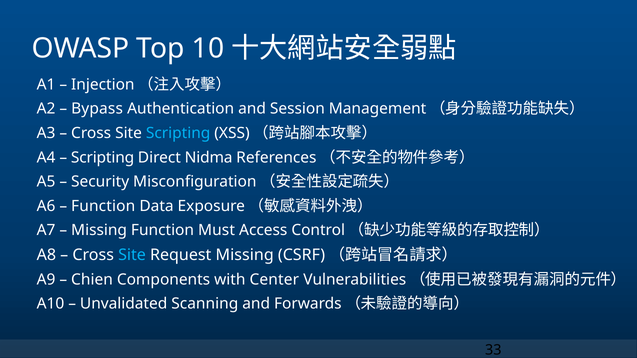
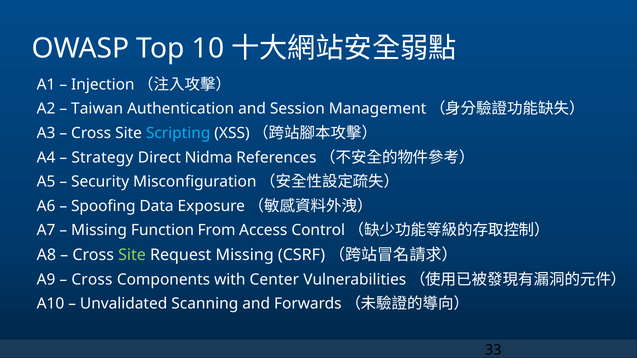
Bypass: Bypass -> Taiwan (97, 109)
Scripting: Scripting -> Strategy (102, 158)
Function: Function -> Spoofing (103, 206)
Must: Must -> From (217, 230)
Site colour: light blue -> light green (132, 255)
Chien: Chien -> Cross (92, 280)
